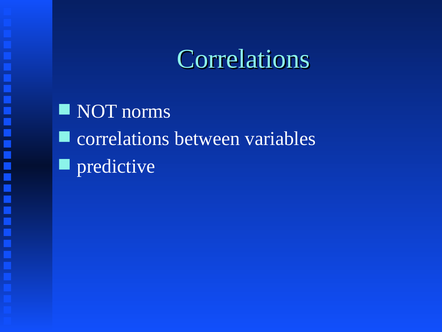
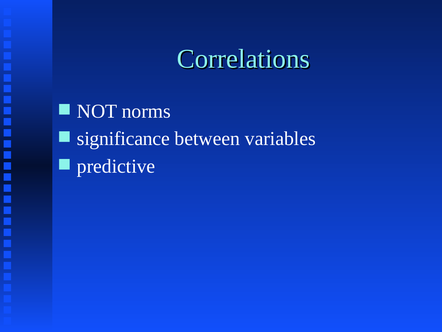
correlations: correlations -> significance (123, 139)
